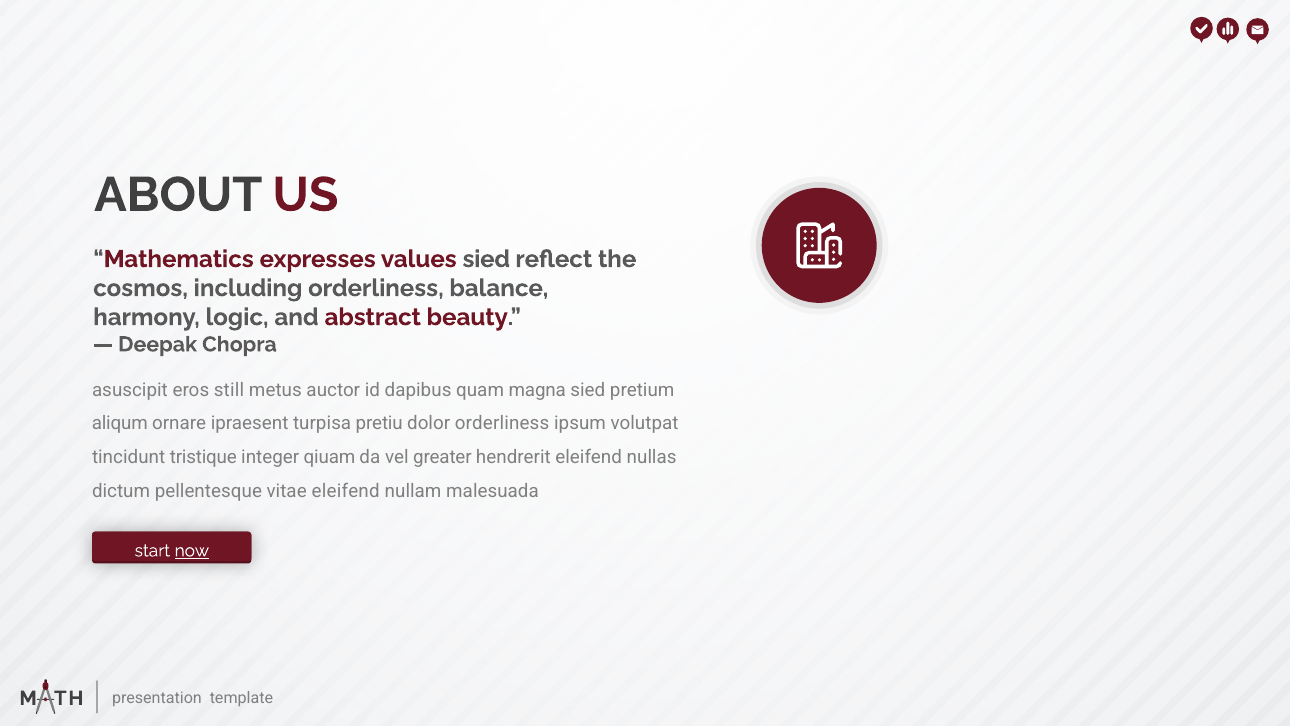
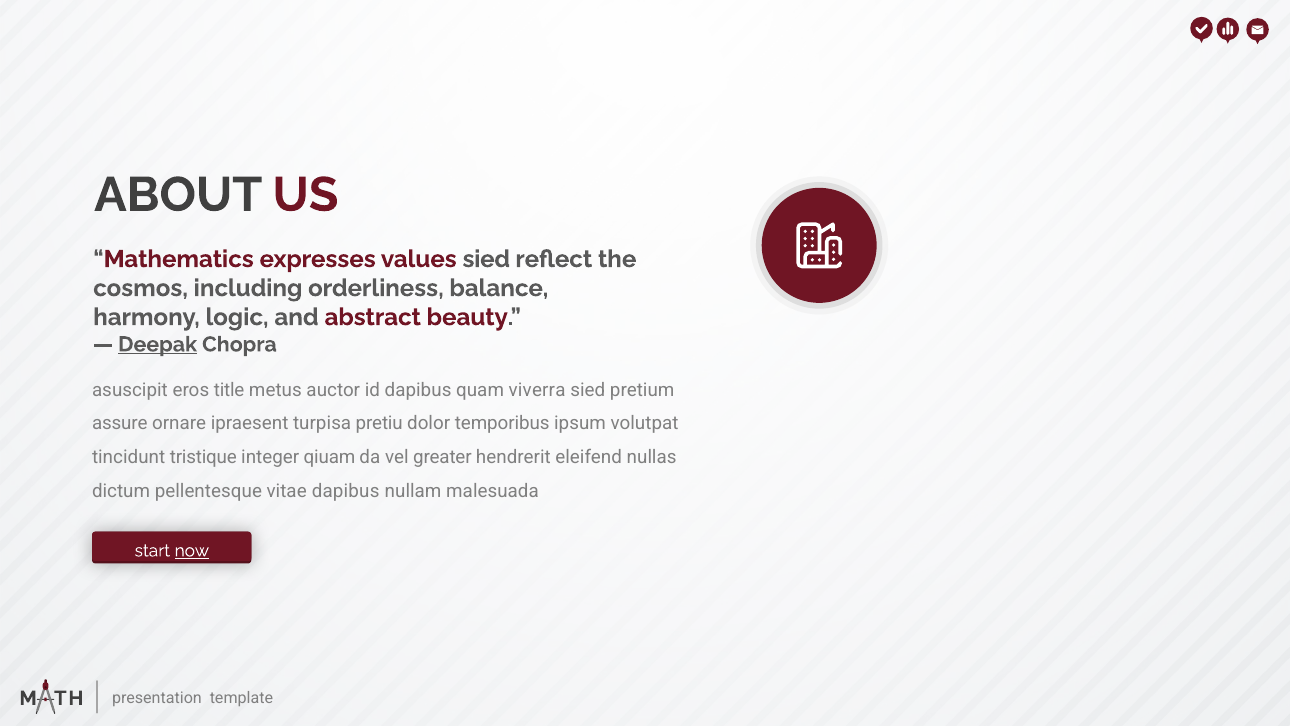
Deepak underline: none -> present (158, 344)
still: still -> title (229, 390)
magna: magna -> viverra (537, 390)
aliqum: aliqum -> assure (120, 424)
dolor orderliness: orderliness -> temporibus (502, 424)
vitae eleifend: eleifend -> dapibus (346, 491)
